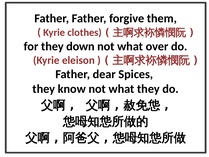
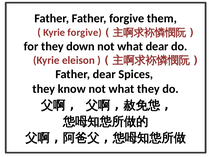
Kyrie clothes: clothes -> forgive (85, 32)
what over: over -> dear (157, 46)
